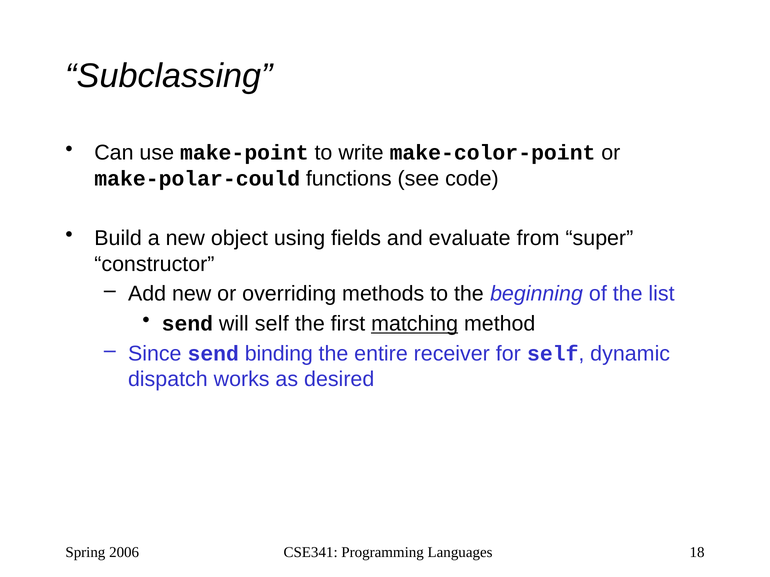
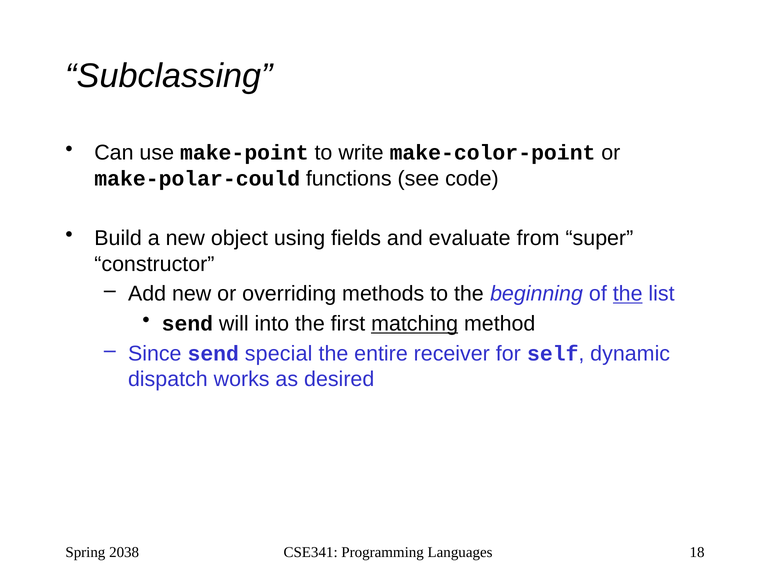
the underline: none -> present (628, 294)
will self: self -> into (272, 324)
binding: binding -> special (279, 354)
2006: 2006 -> 2038 (124, 553)
